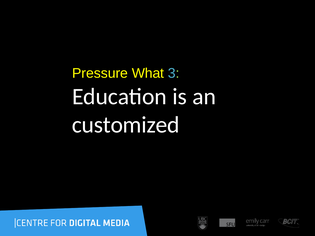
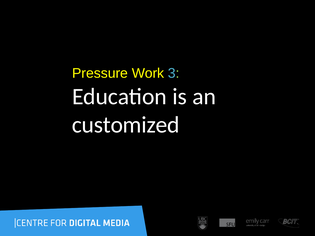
What: What -> Work (148, 73)
